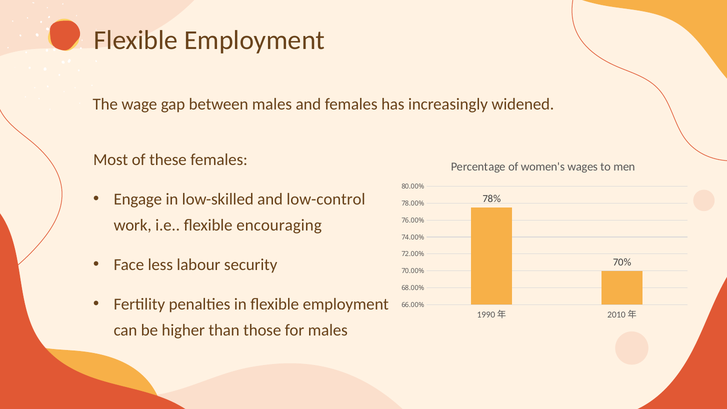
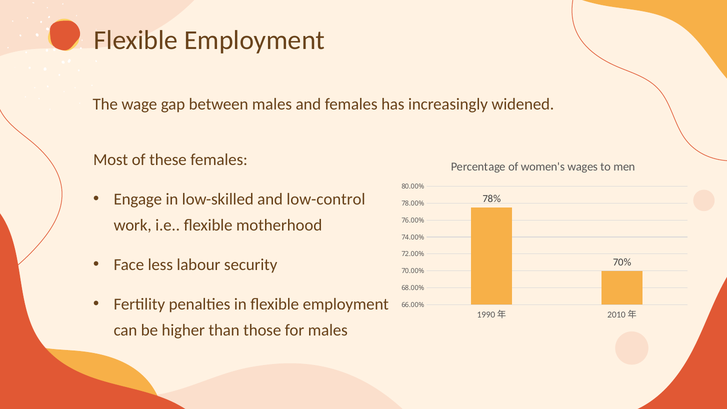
encouraging: encouraging -> motherhood (279, 225)
